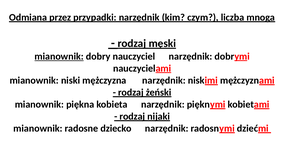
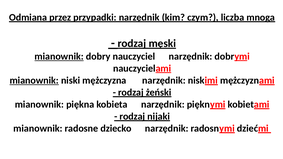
mianownik underline: none -> present (34, 80)
